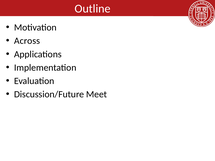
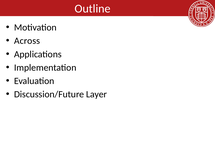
Meet: Meet -> Layer (97, 94)
